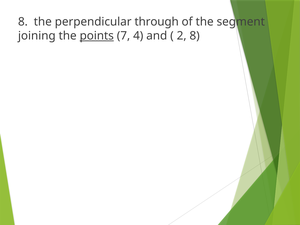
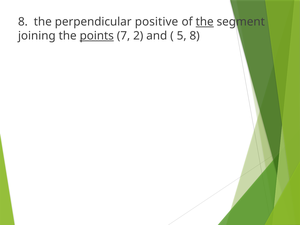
through: through -> positive (157, 22)
the underline: none -> present (205, 22)
4: 4 -> 2 (138, 36)
2: 2 -> 5 (182, 36)
